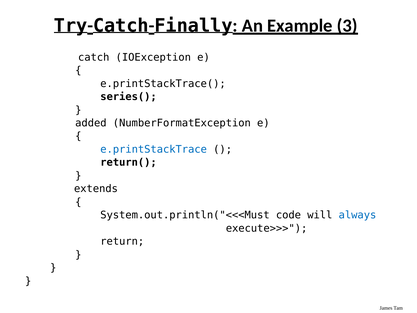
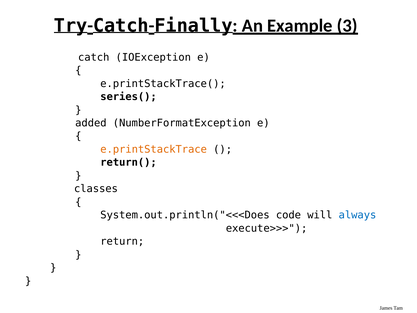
e.printStackTrace colour: blue -> orange (154, 149)
extends: extends -> classes (96, 189)
System.out.println("<<<Must: System.out.println("<<<Must -> System.out.println("<<<Does (185, 215)
